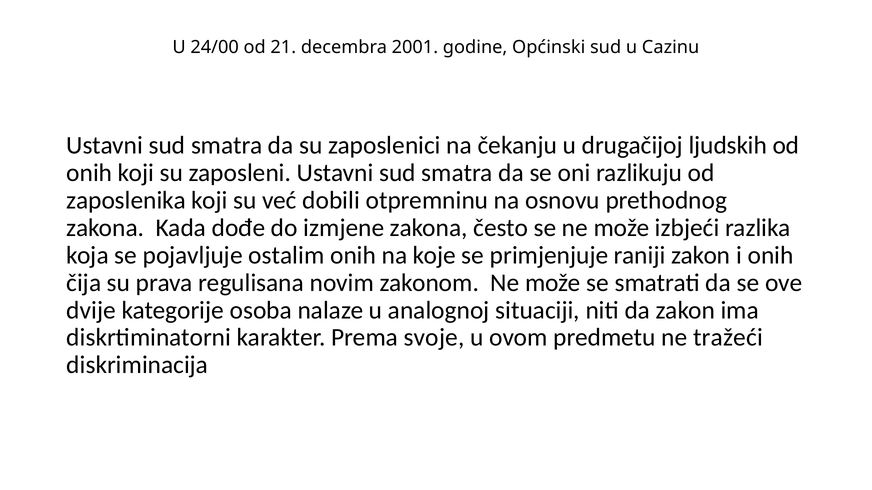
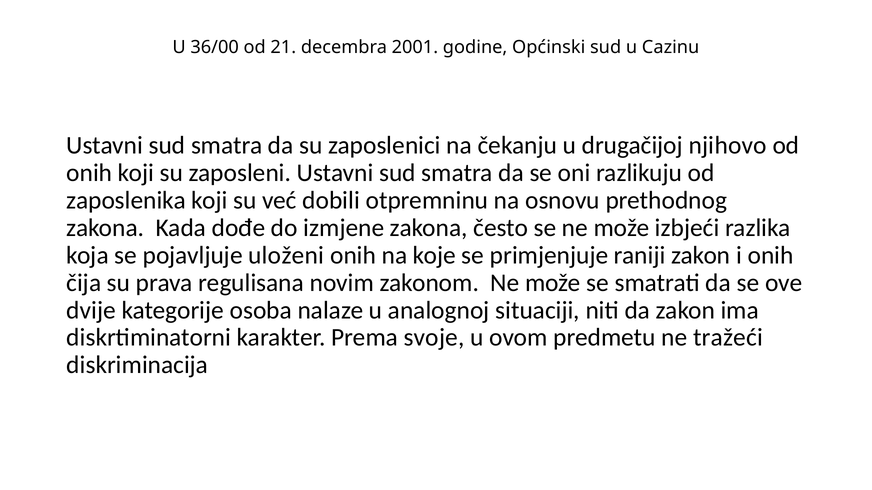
24/00: 24/00 -> 36/00 (215, 47)
ljudskih: ljudskih -> njihovo (728, 146)
ostalim: ostalim -> uloženi (286, 255)
